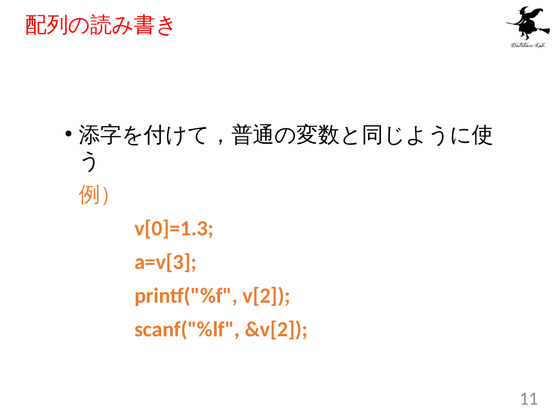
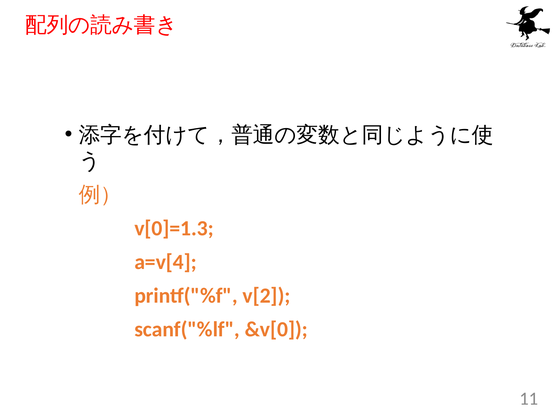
a=v[3: a=v[3 -> a=v[4 (166, 262)
&v[2: &v[2 -> &v[0 (276, 329)
